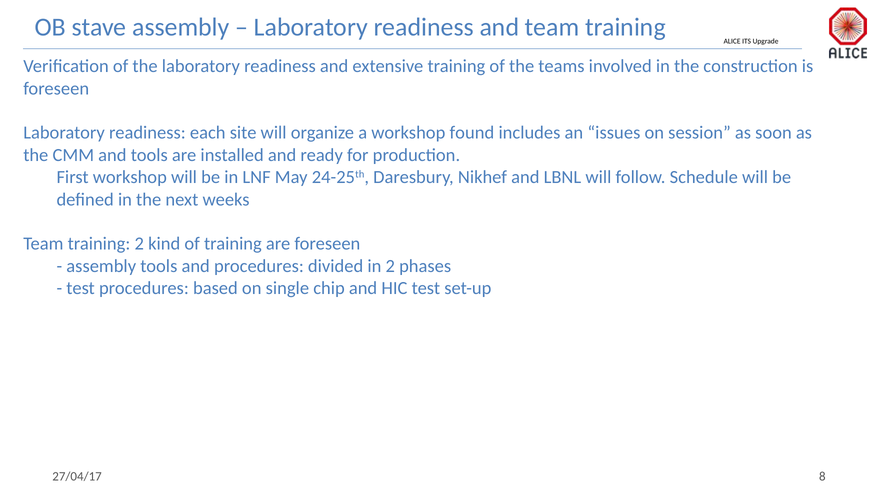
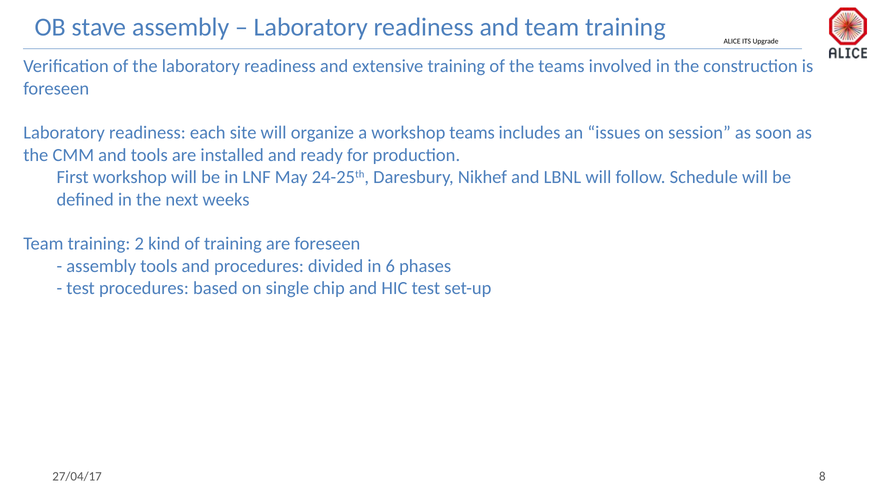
workshop found: found -> teams (472, 133)
in 2: 2 -> 6 (390, 266)
